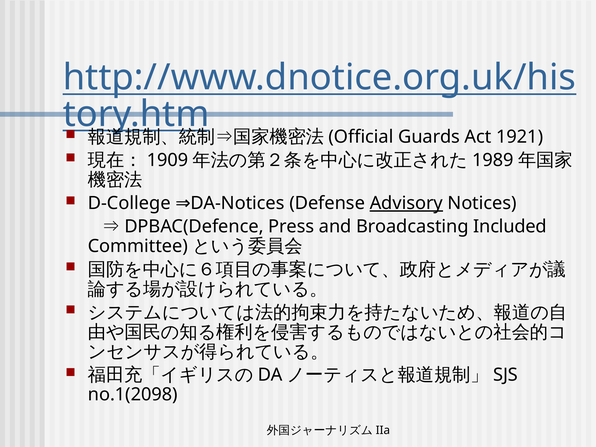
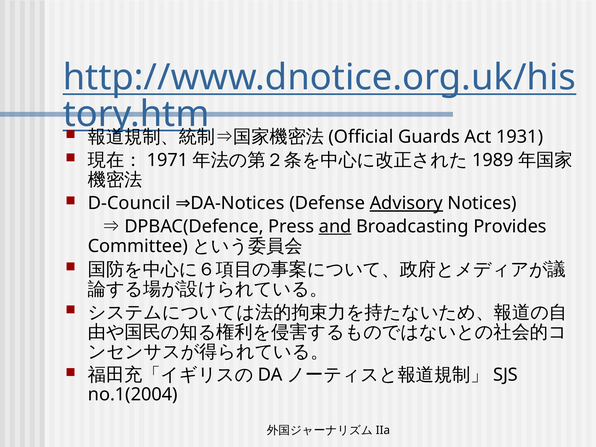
1921: 1921 -> 1931 (520, 137)
1909: 1909 -> 1971 (168, 160)
D-College: D-College -> D-Council (129, 203)
and underline: none -> present (335, 226)
Included: Included -> Provides (510, 226)
no.1(2098: no.1(2098 -> no.1(2004 (133, 395)
